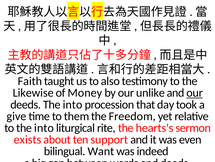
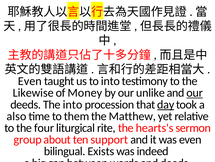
Faith: Faith -> Even (30, 81)
to also: also -> into (110, 81)
day underline: none -> present (166, 104)
give: give -> also (16, 116)
Freedom: Freedom -> Matthew (132, 116)
to the into: into -> four (44, 127)
exists: exists -> group (28, 139)
Want: Want -> Exists (101, 151)
